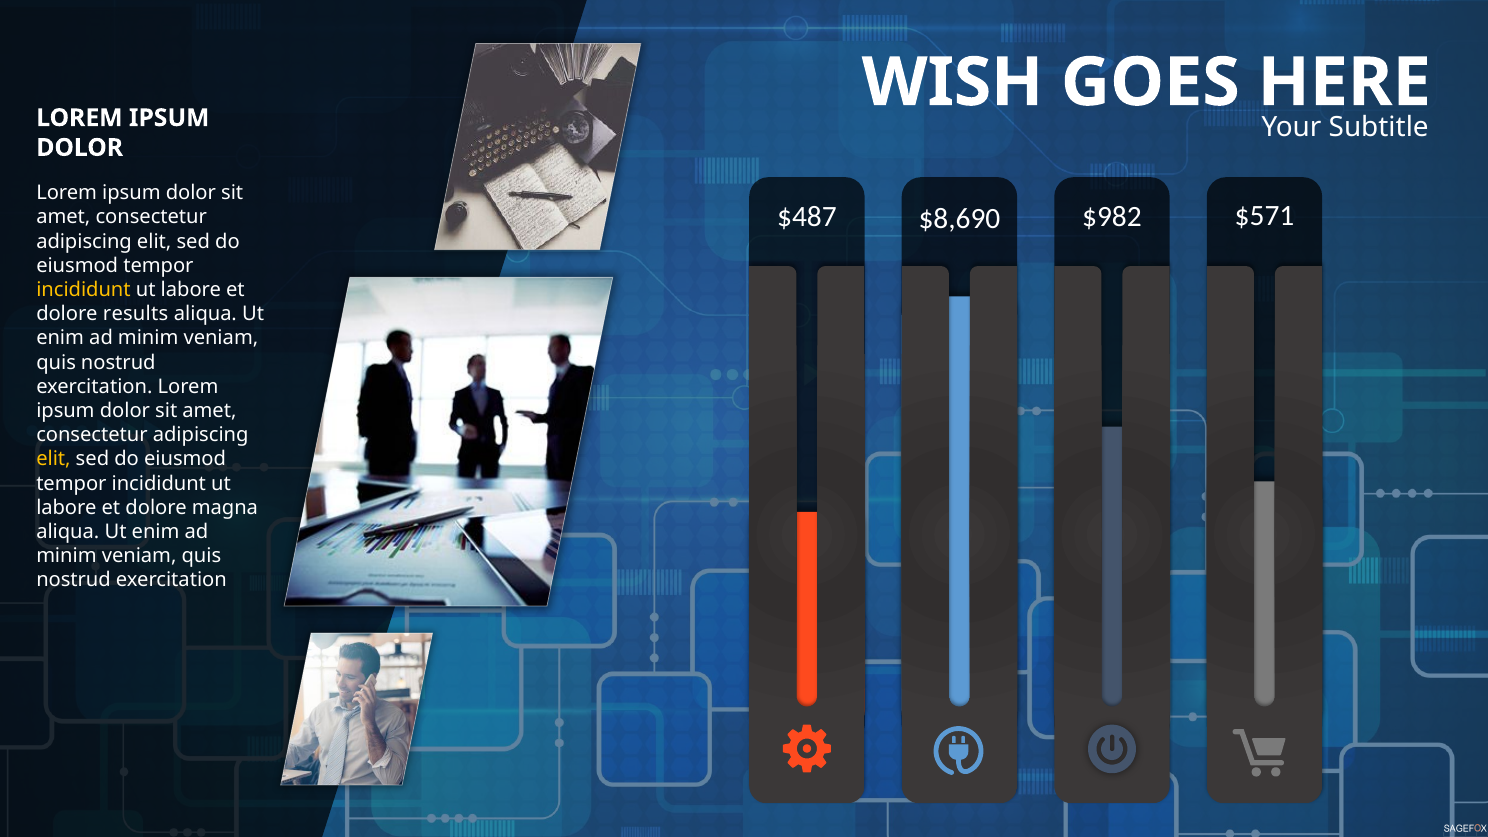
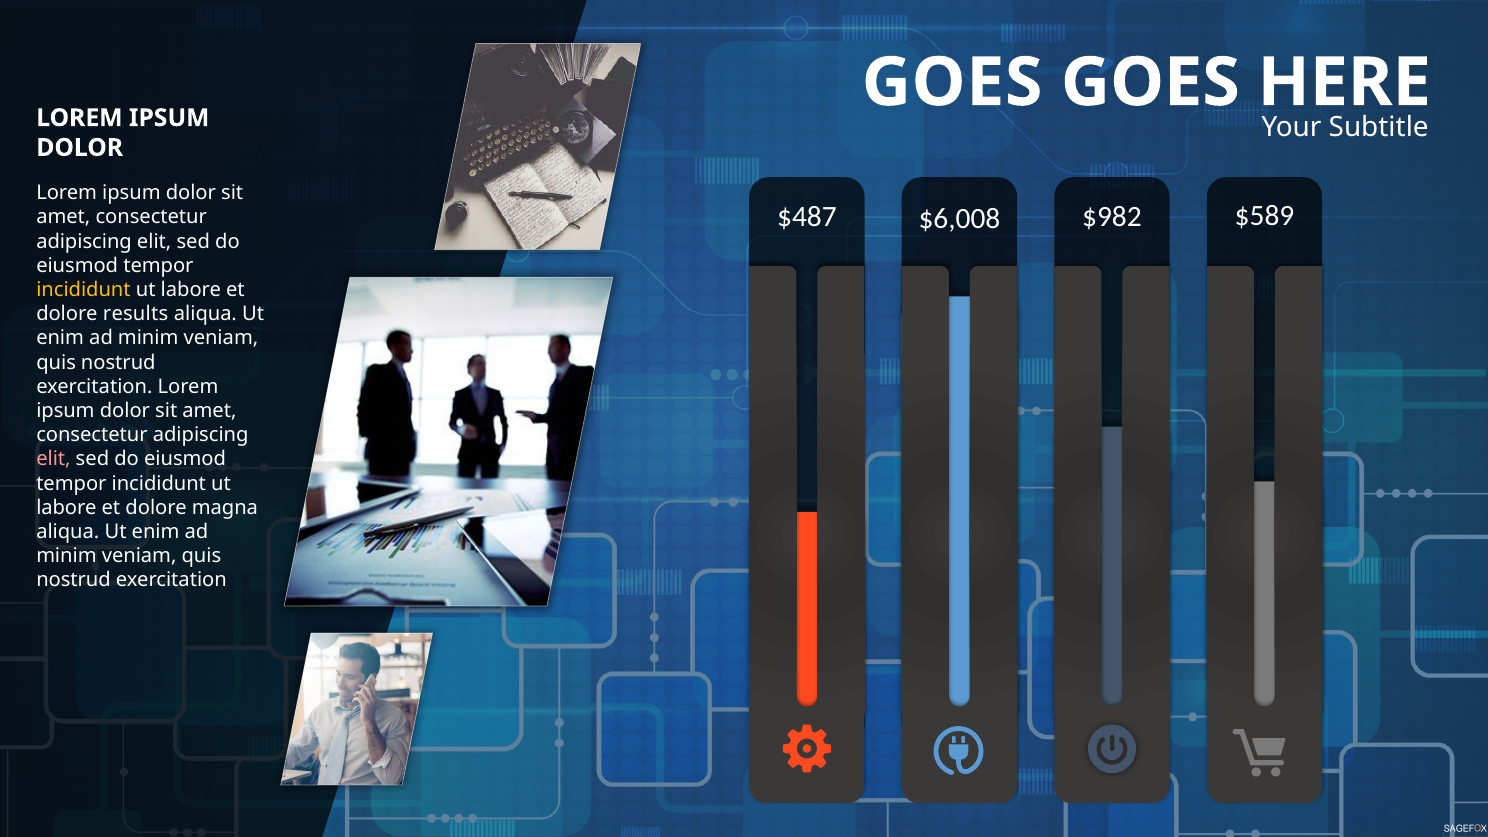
WISH: WISH -> GOES (952, 83)
$8,690: $8,690 -> $6,008 (959, 219)
$571: $571 -> $589 (1265, 216)
elit colour: yellow -> pink (53, 459)
